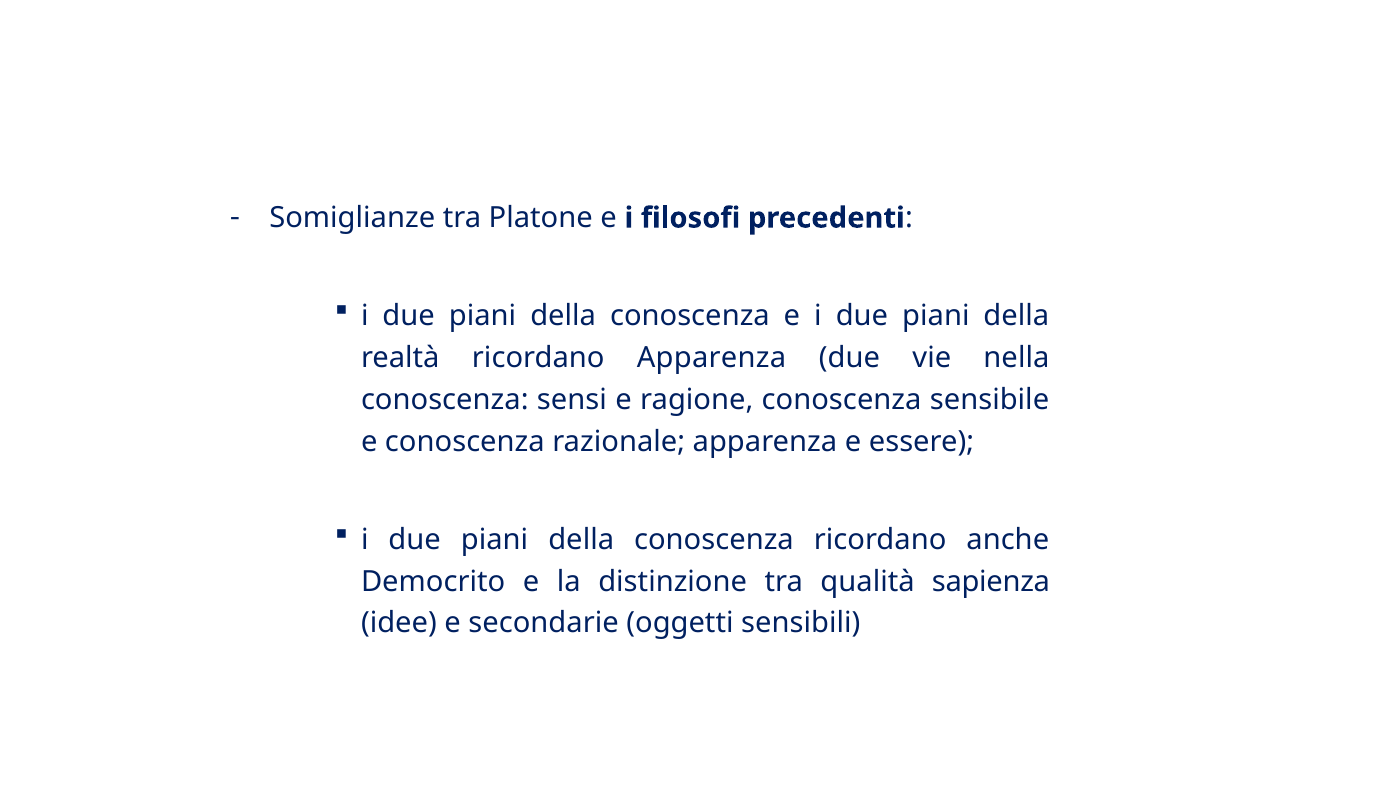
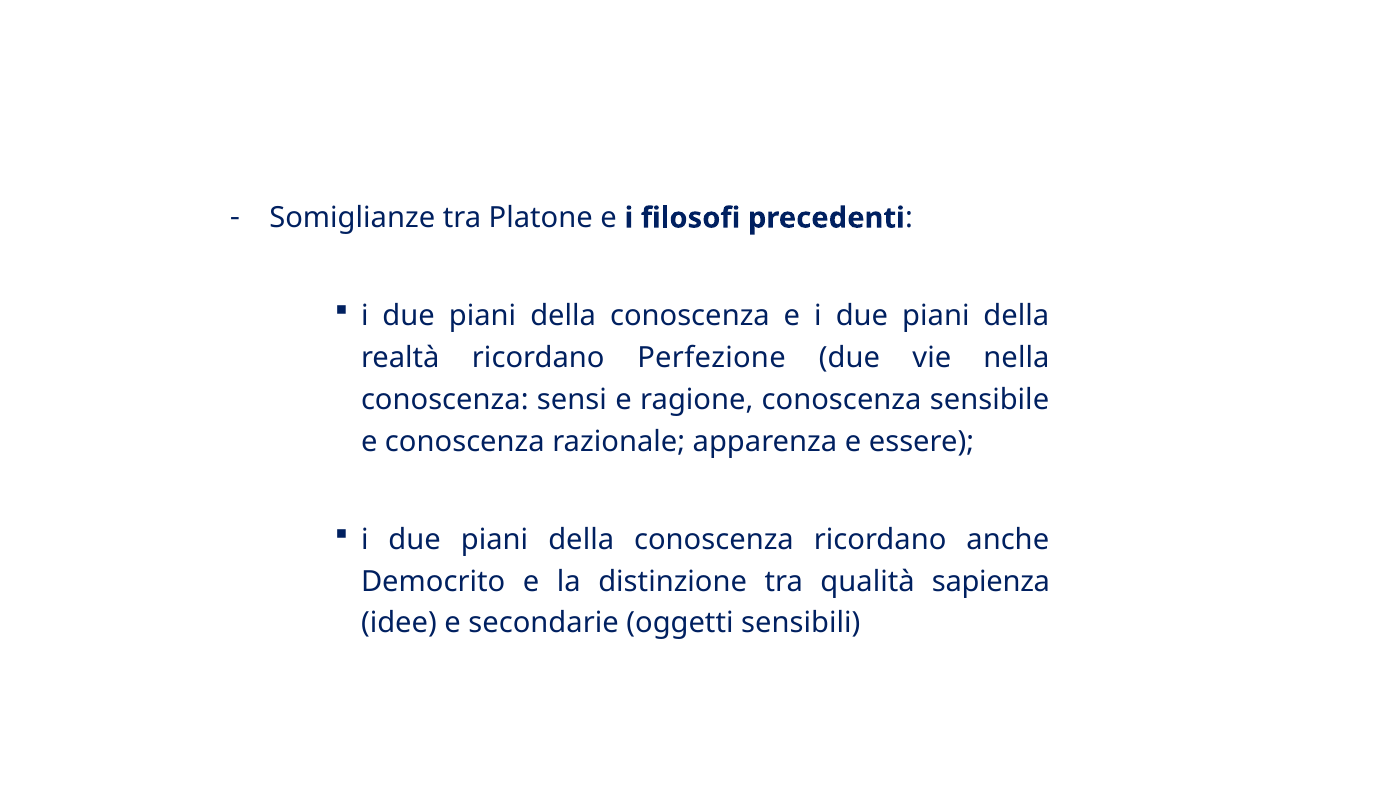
ricordano Apparenza: Apparenza -> Perfezione (712, 358)
